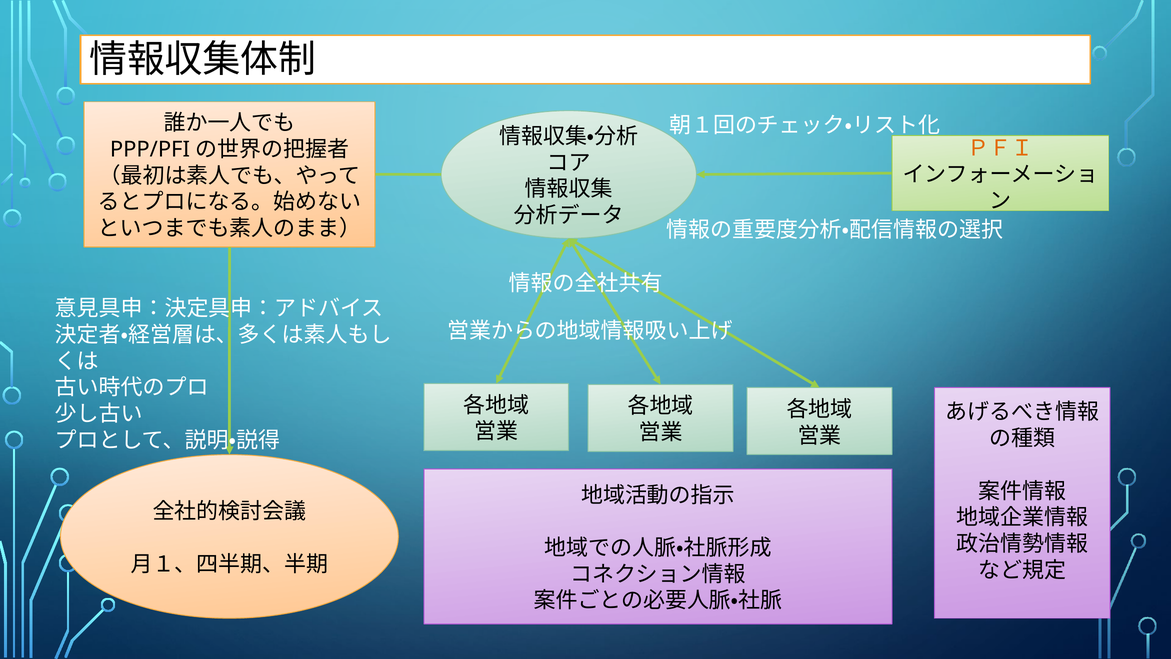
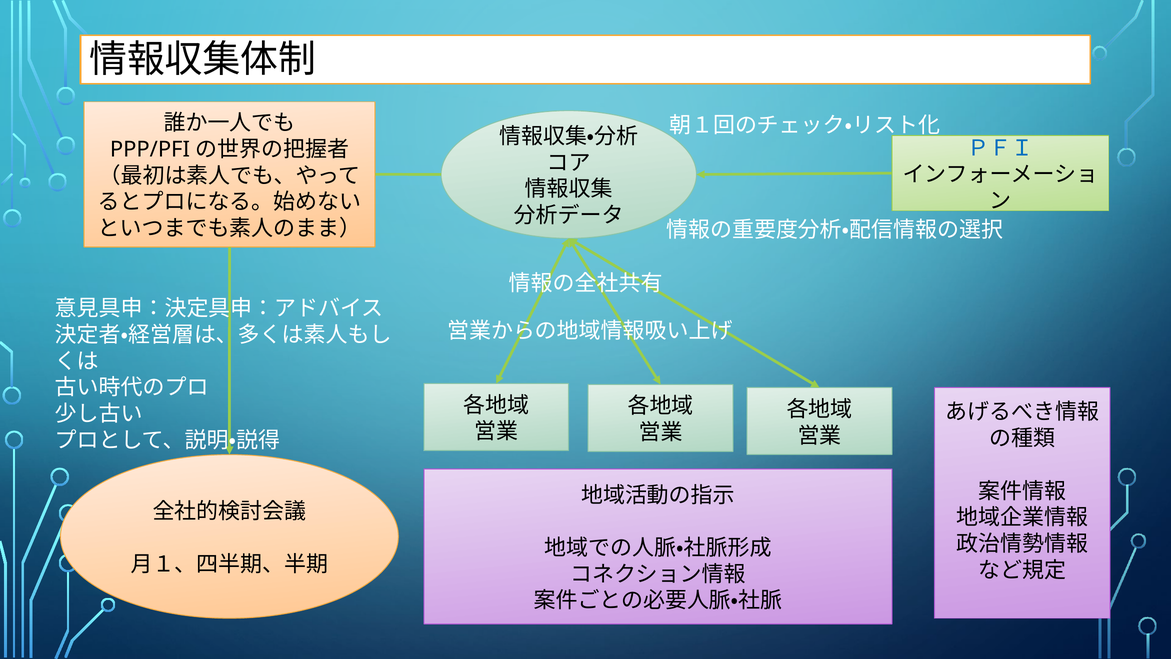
ＰＦＩ colour: orange -> blue (1000, 148)
